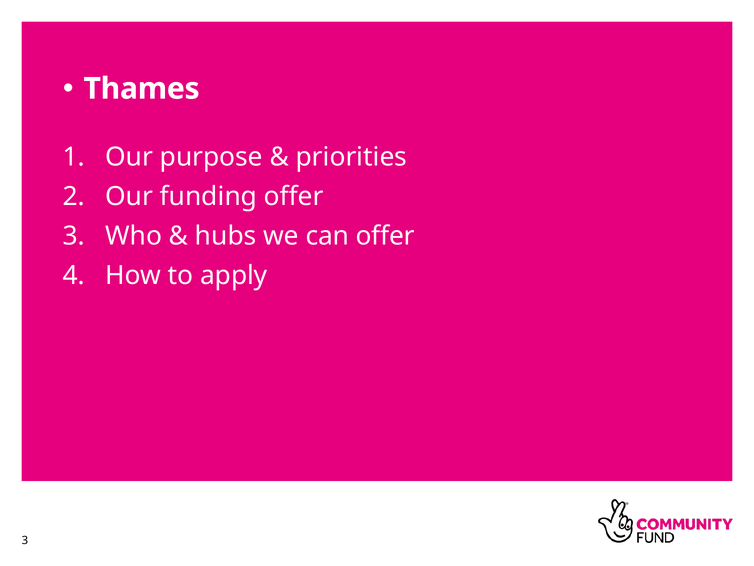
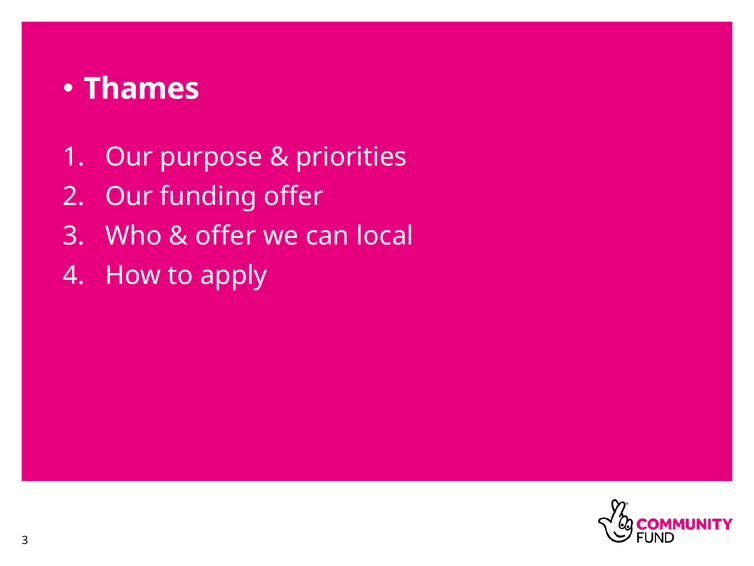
hubs: hubs -> offer (225, 236)
can offer: offer -> local (385, 236)
